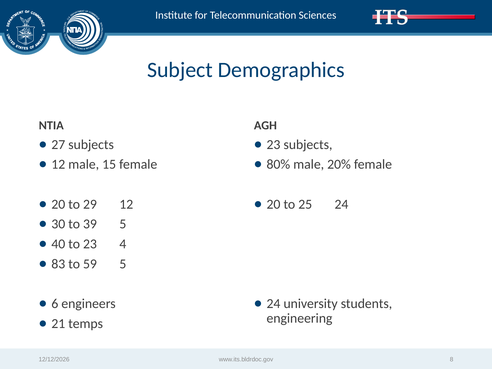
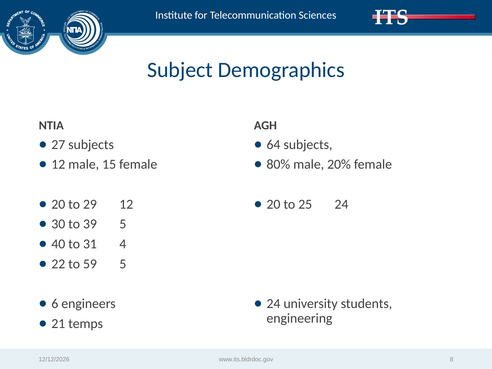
23: 23 -> 64 (273, 145)
to 23: 23 -> 31 (90, 244)
83: 83 -> 22 (58, 264)
